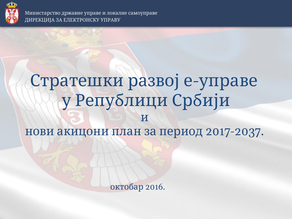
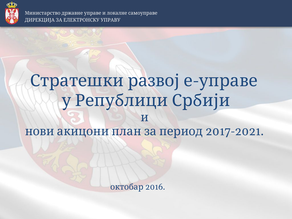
2017-2037: 2017-2037 -> 2017-2021 (235, 131)
